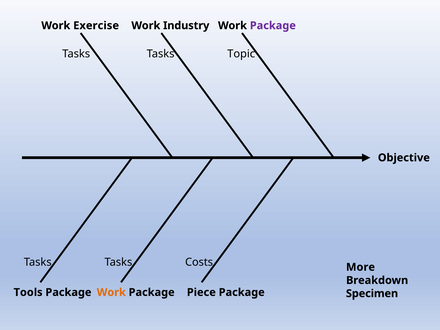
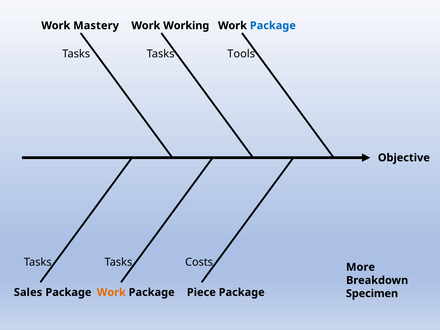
Exercise: Exercise -> Mastery (96, 26)
Industry: Industry -> Working (186, 26)
Package colour: purple -> blue (273, 26)
Topic: Topic -> Tools (241, 54)
Tools: Tools -> Sales (28, 292)
